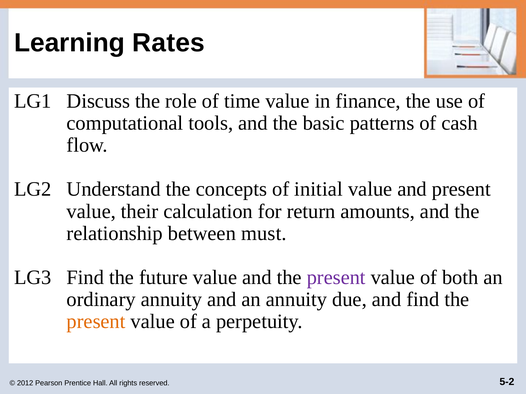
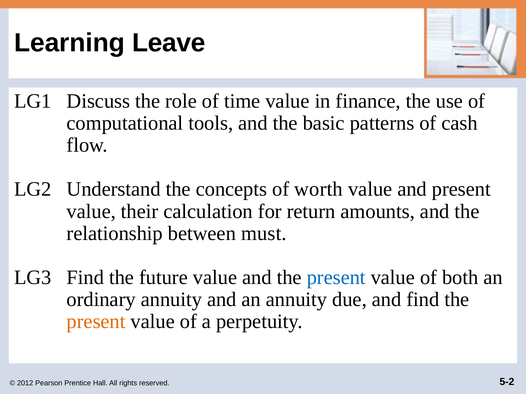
Rates: Rates -> Leave (169, 43)
initial: initial -> worth (319, 189)
present colour: purple -> blue (336, 278)
